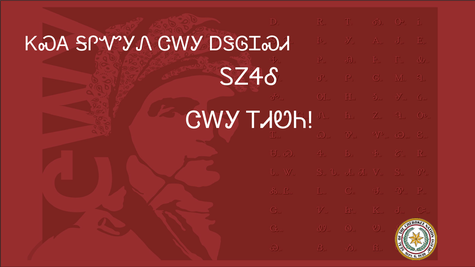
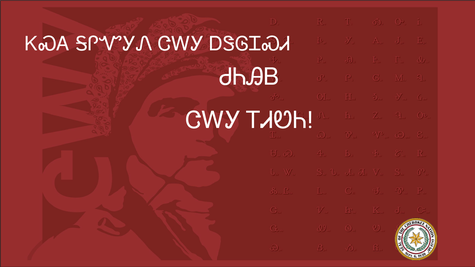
ᏚᏃᏎᎴ: ᏚᏃᏎᎴ -> ᏧᏂᎯᏴ (249, 77)
